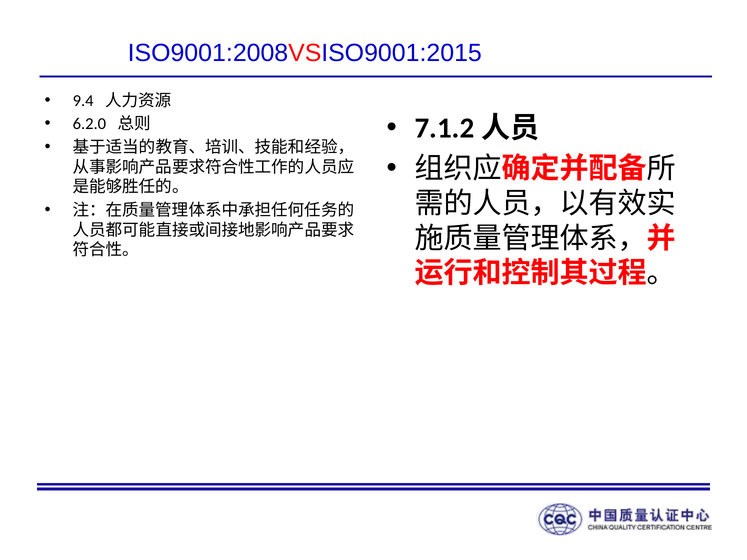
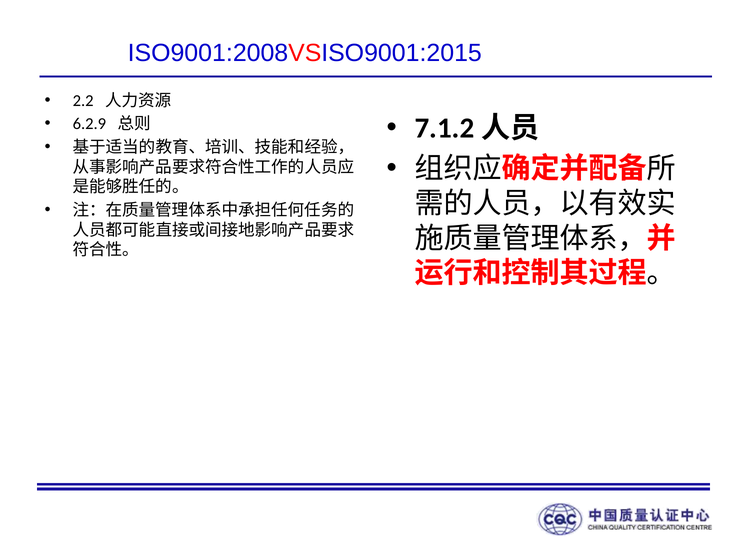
9.4: 9.4 -> 2.2 (83, 101)
6.2.0: 6.2.0 -> 6.2.9 (89, 124)
